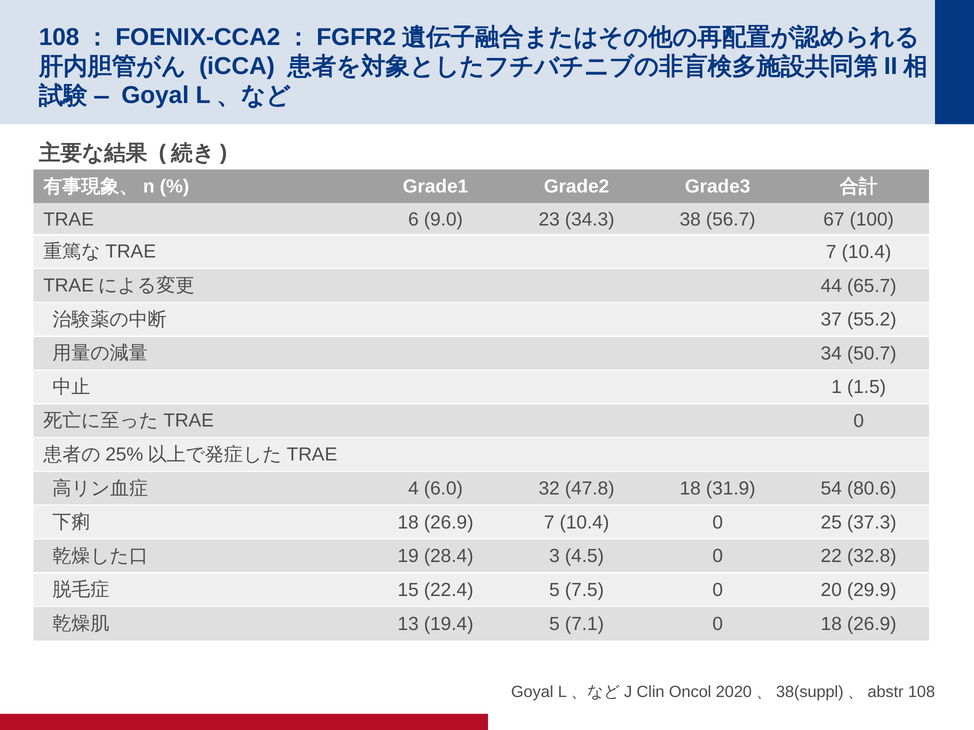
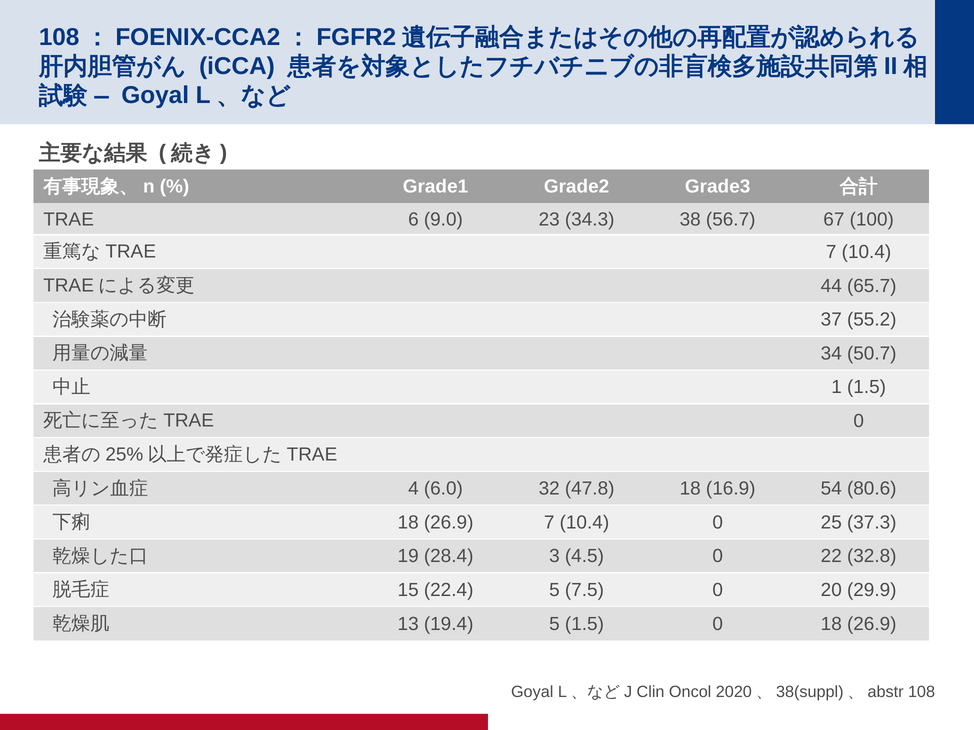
31.9: 31.9 -> 16.9 (731, 489)
5 7.1: 7.1 -> 1.5 (584, 624)
